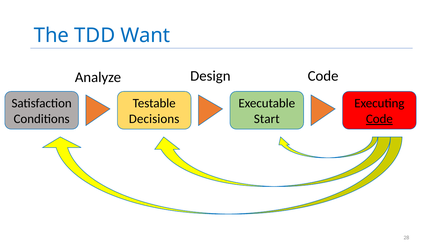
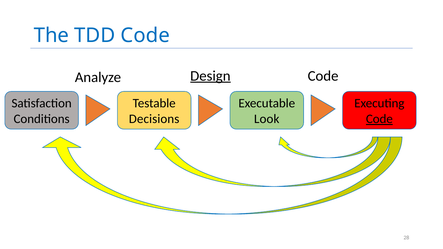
TDD Want: Want -> Code (145, 35)
Design underline: none -> present (210, 76)
Start: Start -> Look (267, 119)
